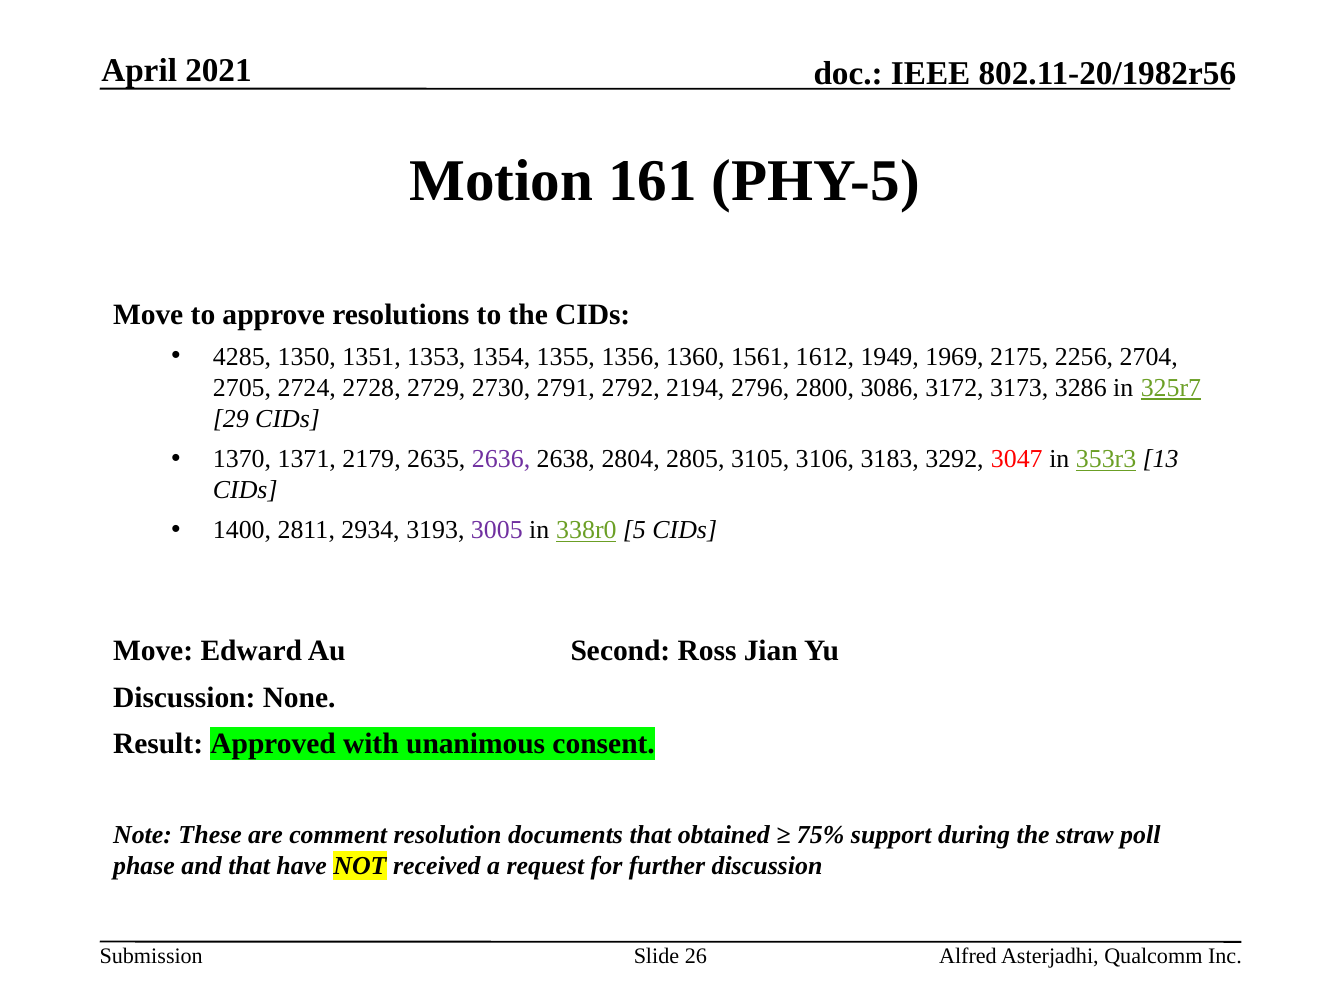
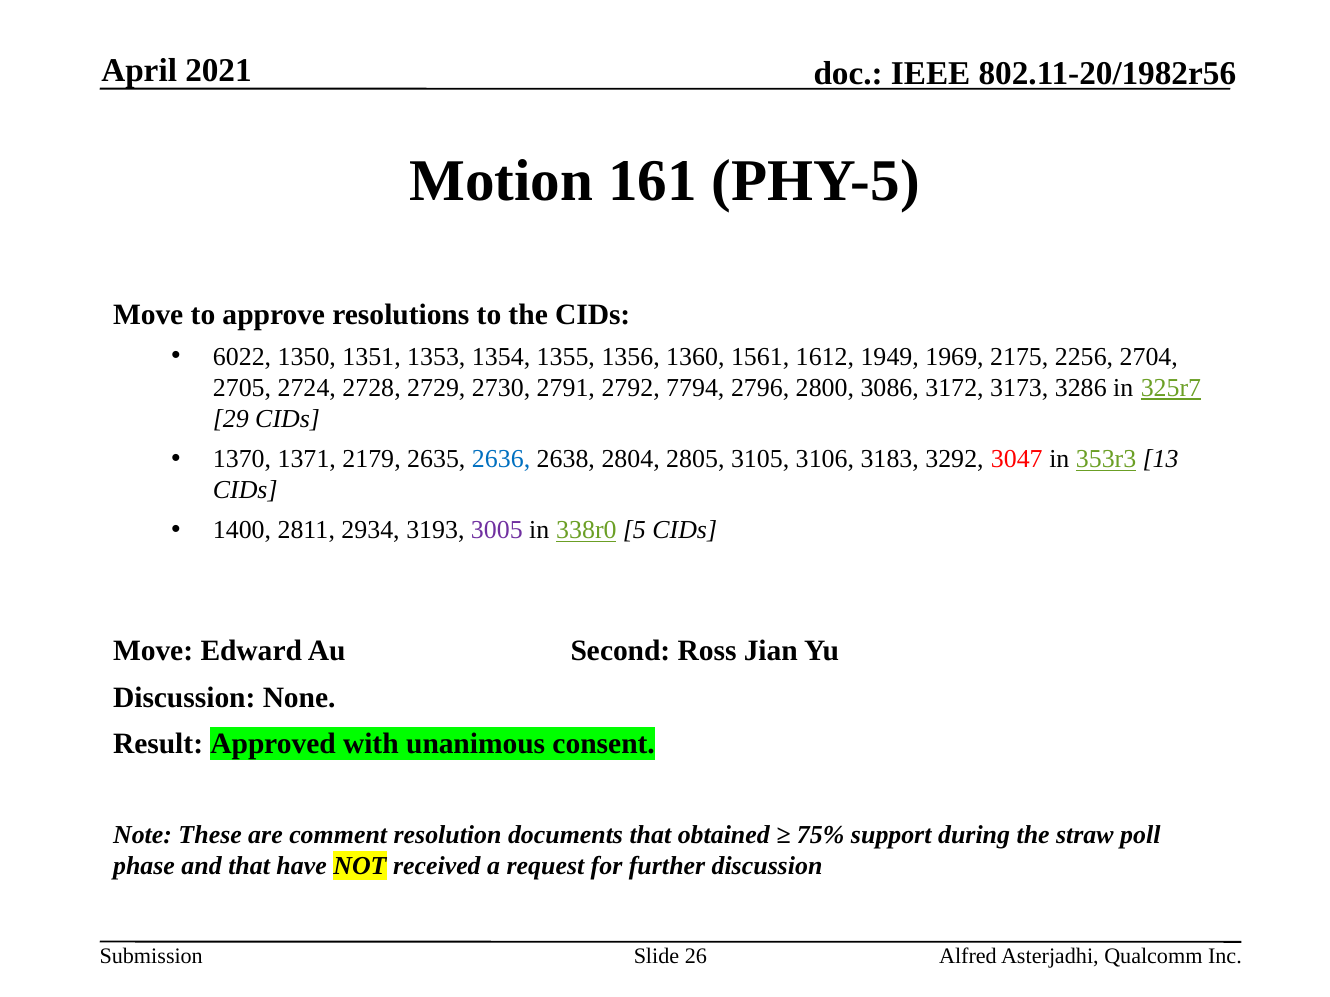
4285: 4285 -> 6022 (242, 357)
2194: 2194 -> 7794 (695, 388)
2636 colour: purple -> blue (501, 459)
